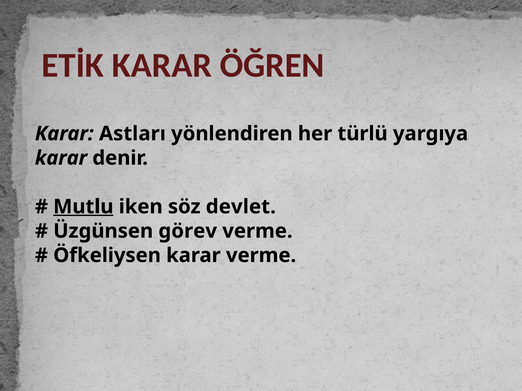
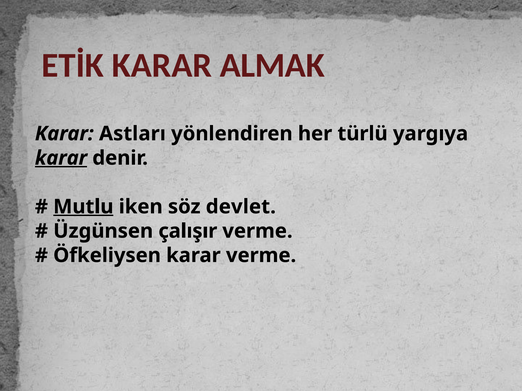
ÖĞREN: ÖĞREN -> ALMAK (272, 65)
karar underline: none -> present (61, 158)
görev: görev -> çalışır (188, 231)
